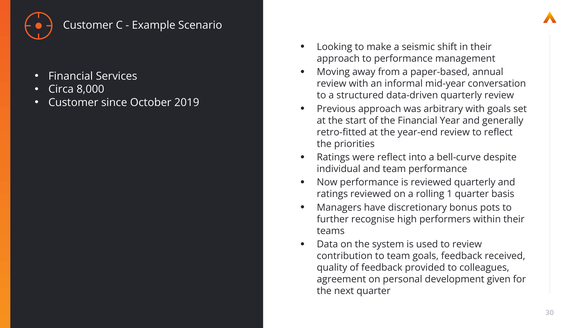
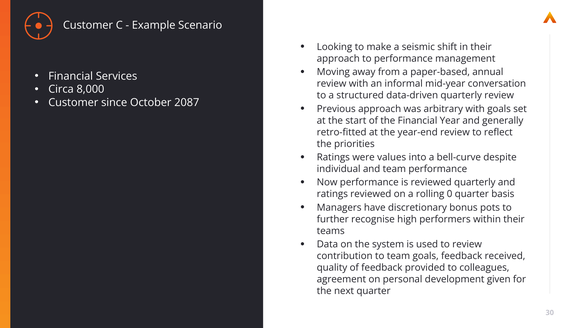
2019: 2019 -> 2087 (187, 102)
were reflect: reflect -> values (392, 157)
1: 1 -> 0 (450, 194)
